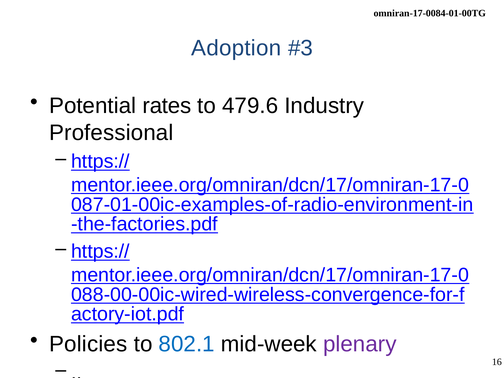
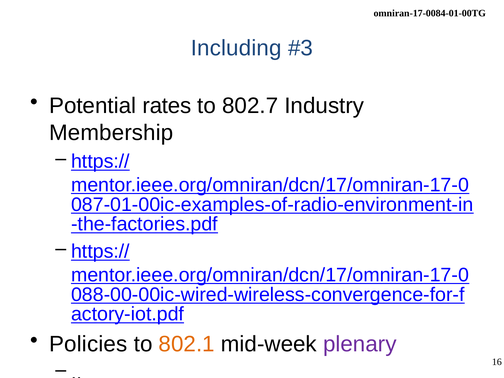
Adoption: Adoption -> Including (236, 48)
479.6: 479.6 -> 802.7 (250, 106)
Professional: Professional -> Membership (111, 133)
802.1 colour: blue -> orange (187, 344)
